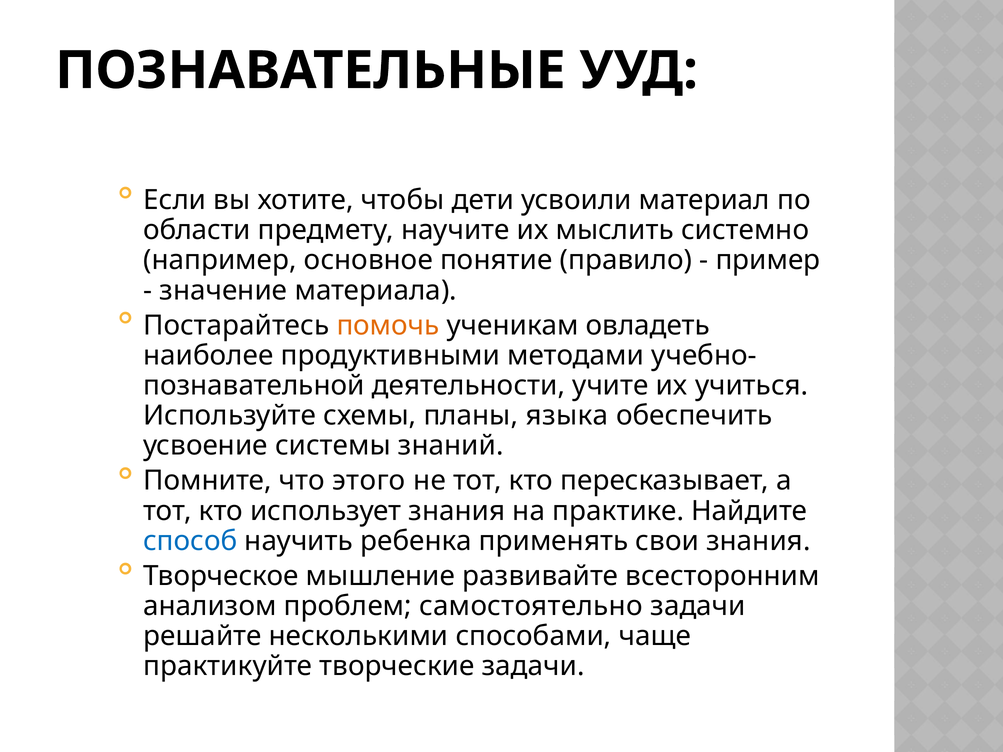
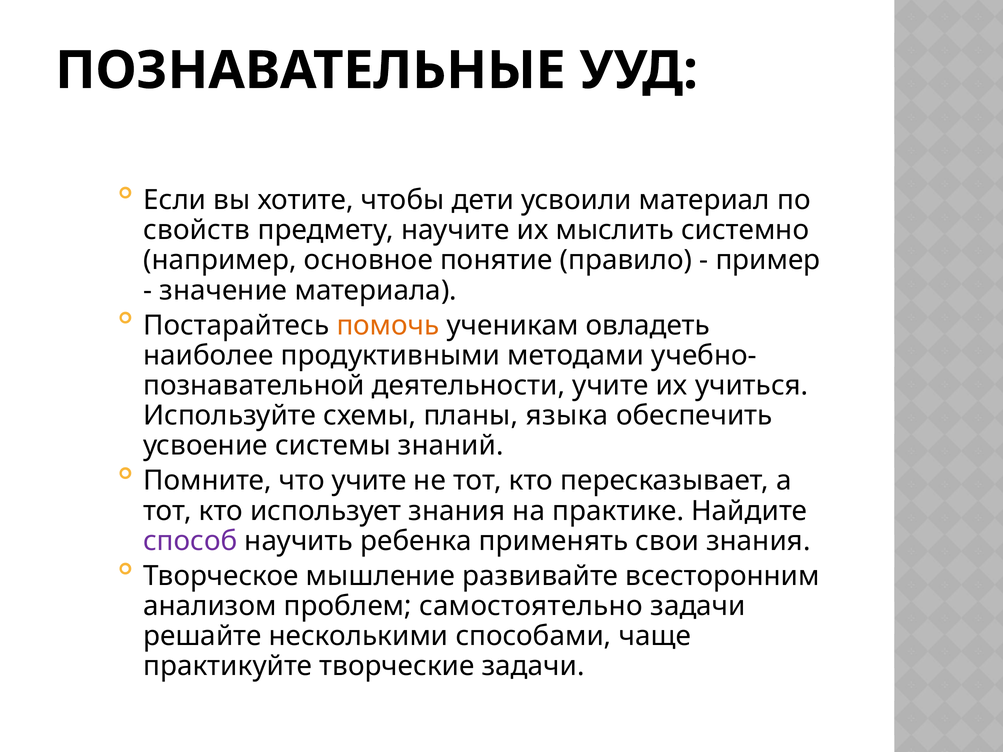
области: области -> свойств (197, 230)
что этого: этого -> учите (369, 481)
способ colour: blue -> purple (190, 541)
